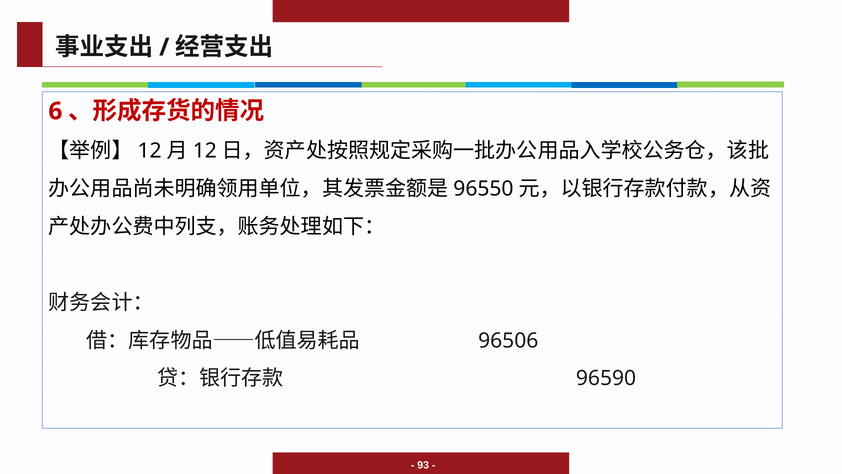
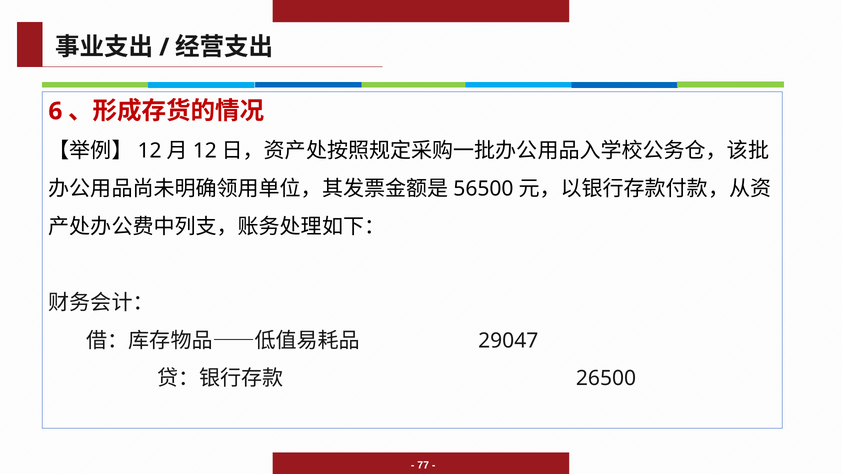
96550: 96550 -> 56500 (483, 189)
96506: 96506 -> 29047 (508, 340)
96590: 96590 -> 26500 (606, 378)
93: 93 -> 77 (423, 465)
